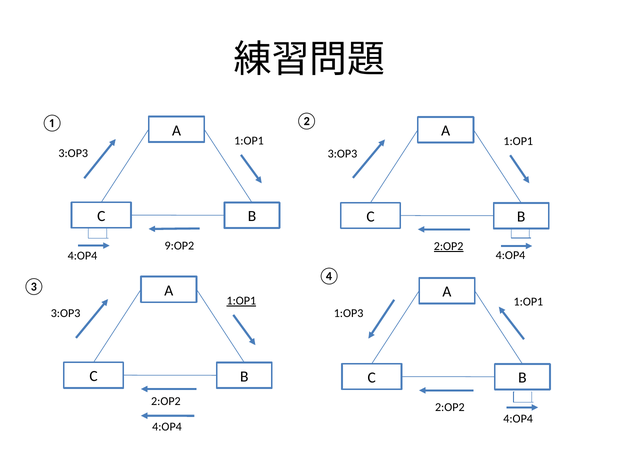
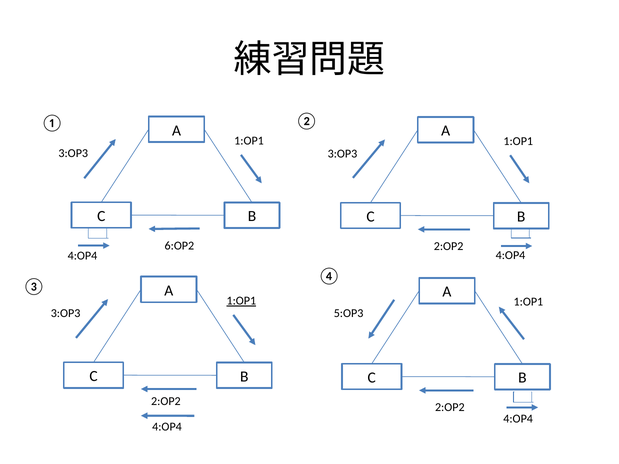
9:OP2: 9:OP2 -> 6:OP2 (179, 246)
2:OP2 underline: present -> none (449, 246)
1:OP3: 1:OP3 -> 5:OP3 (349, 313)
